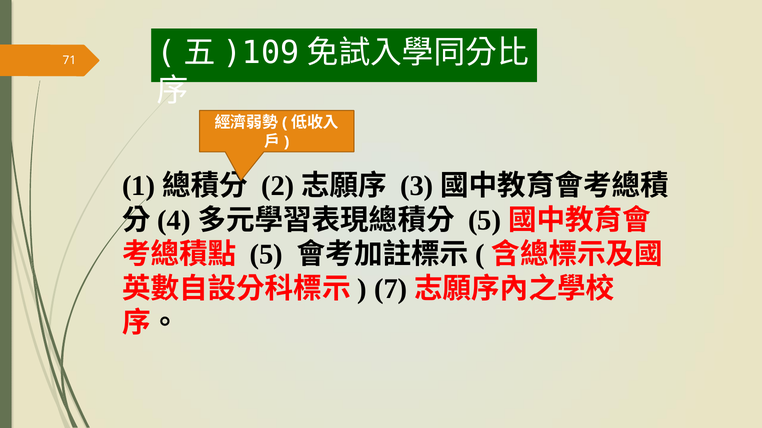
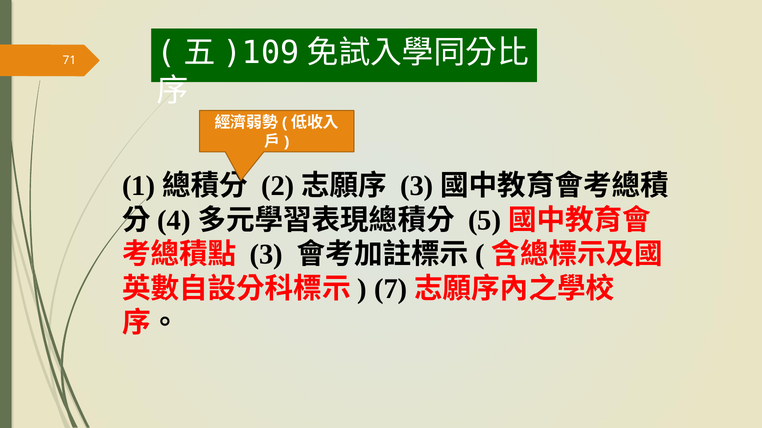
5: 5 -> 3 (266, 255)
